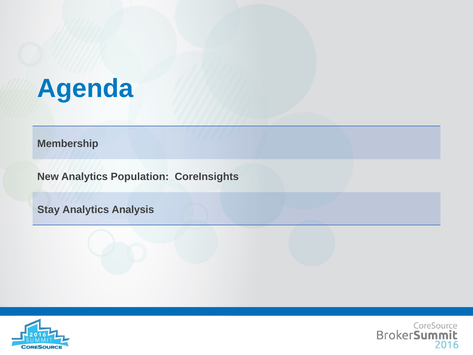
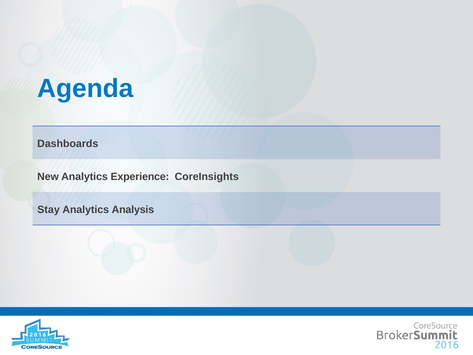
Membership: Membership -> Dashboards (68, 143)
Population: Population -> Experience (140, 176)
